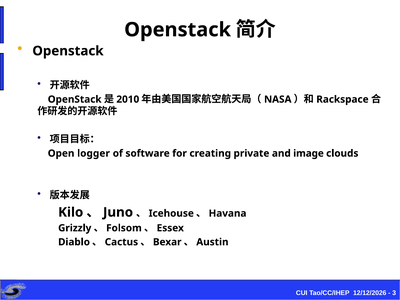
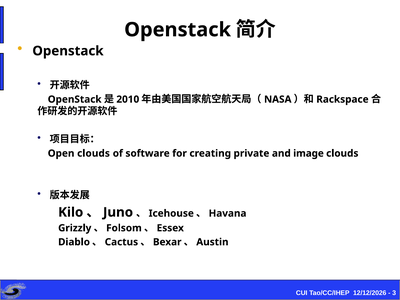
Open logger: logger -> clouds (94, 153)
